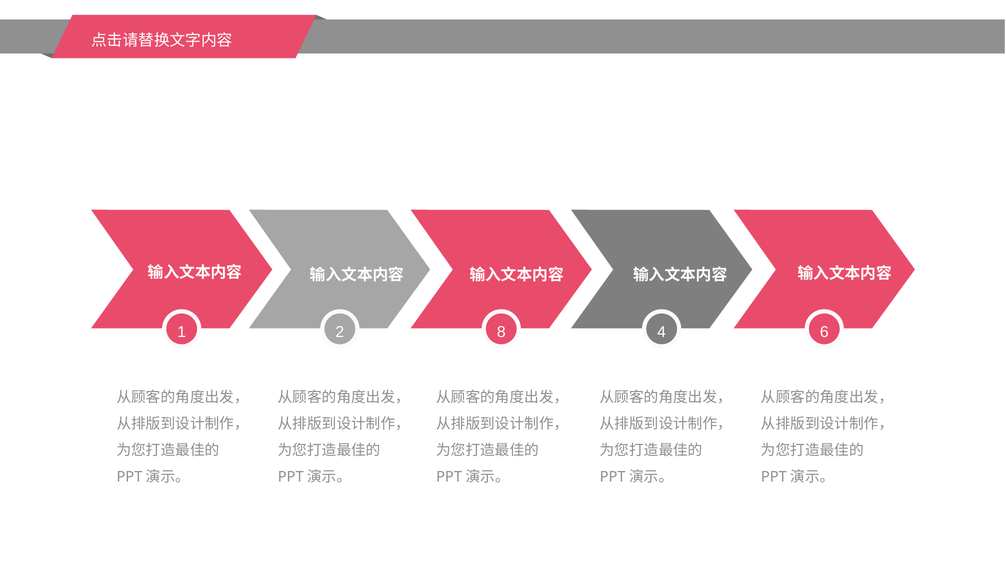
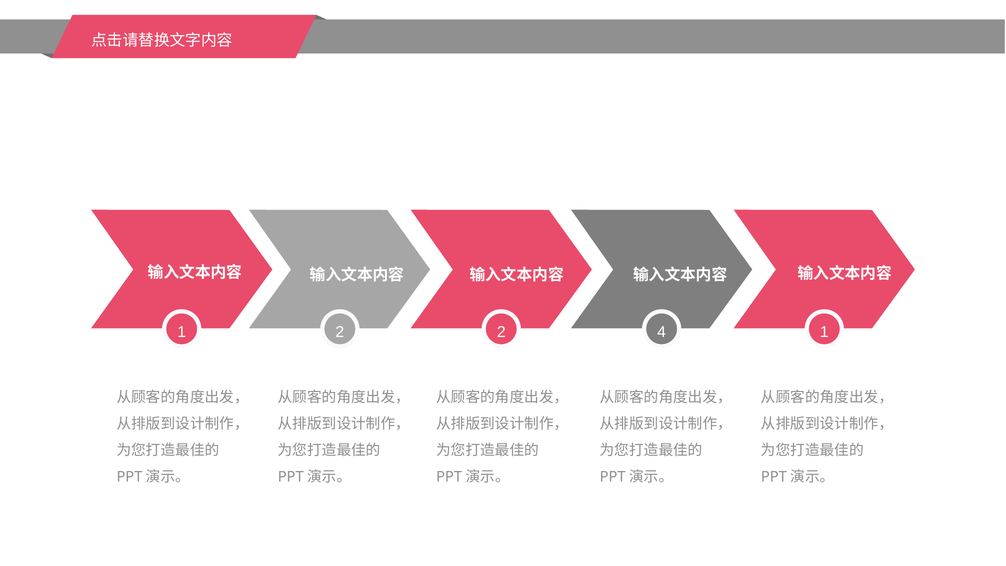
2 8: 8 -> 2 (501, 332)
4 6: 6 -> 1 (824, 332)
